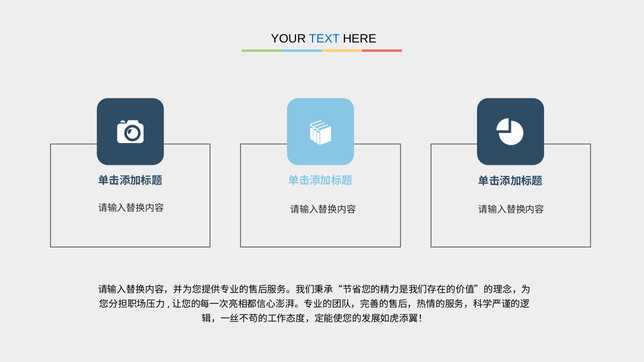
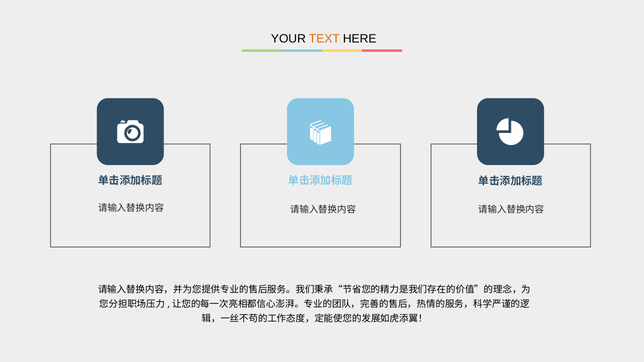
TEXT colour: blue -> orange (324, 39)
